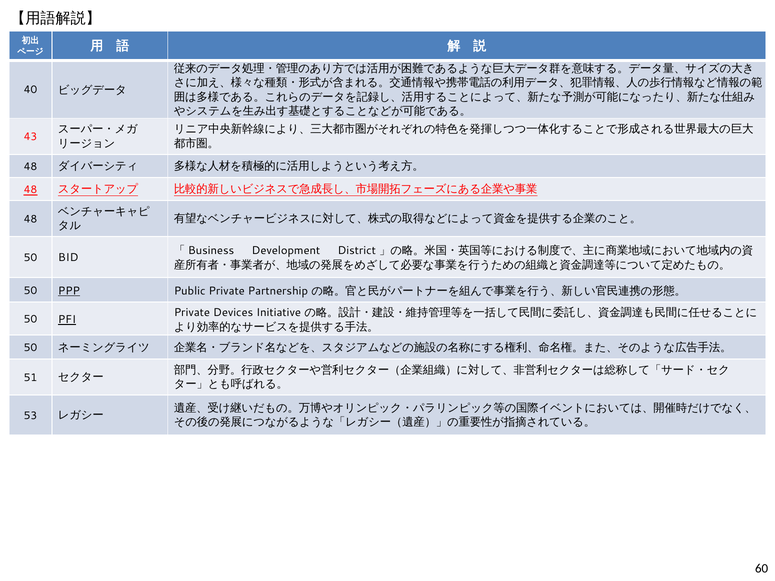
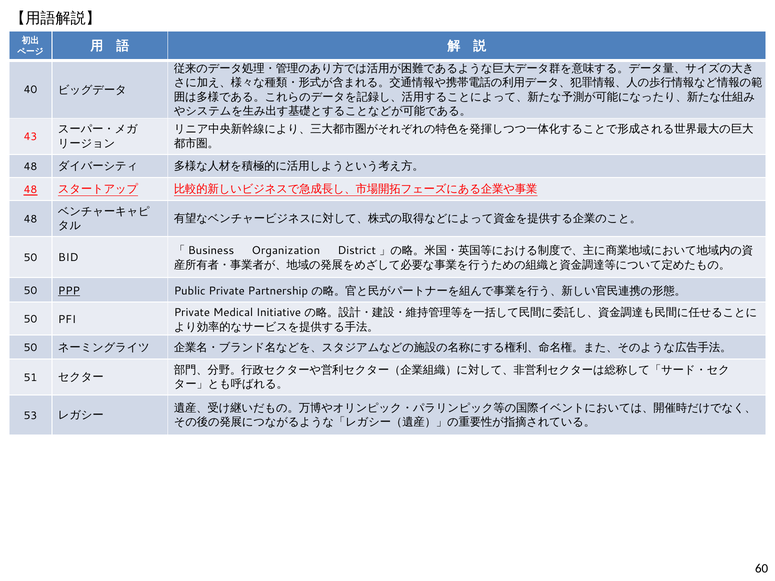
Development: Development -> Organization (286, 251)
Devices: Devices -> Medical (233, 313)
PFI underline: present -> none (67, 320)
